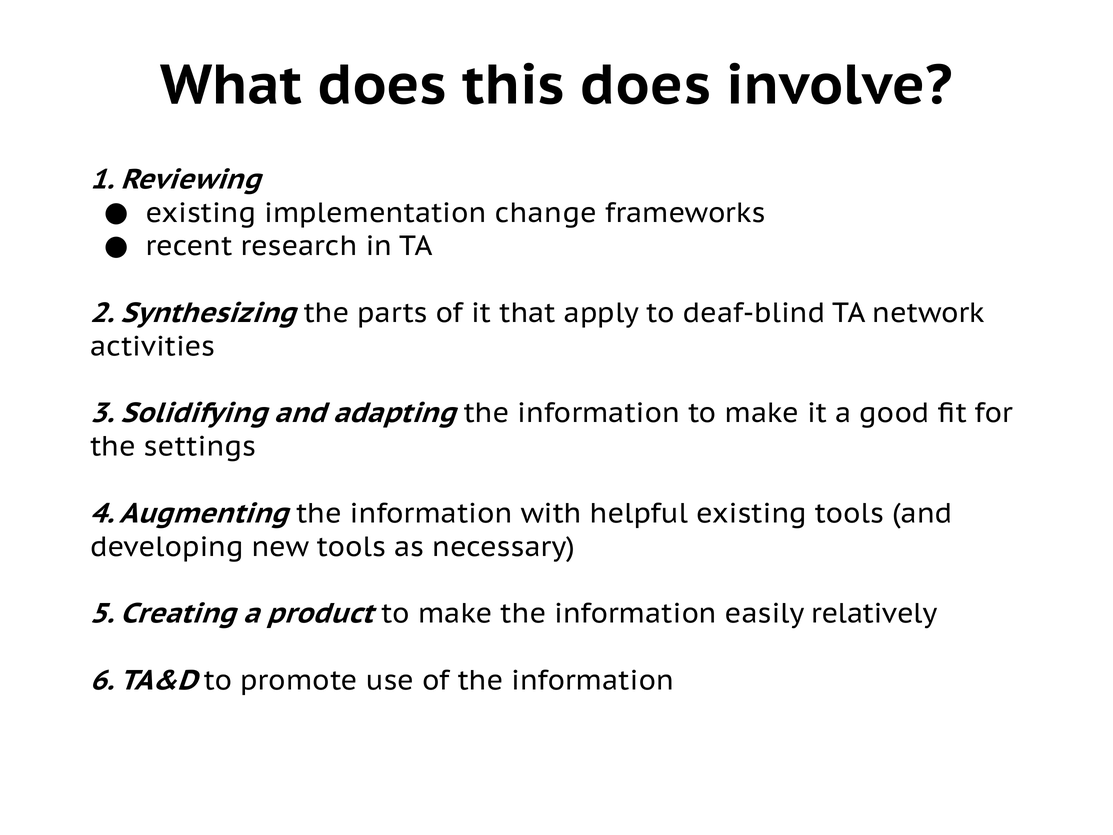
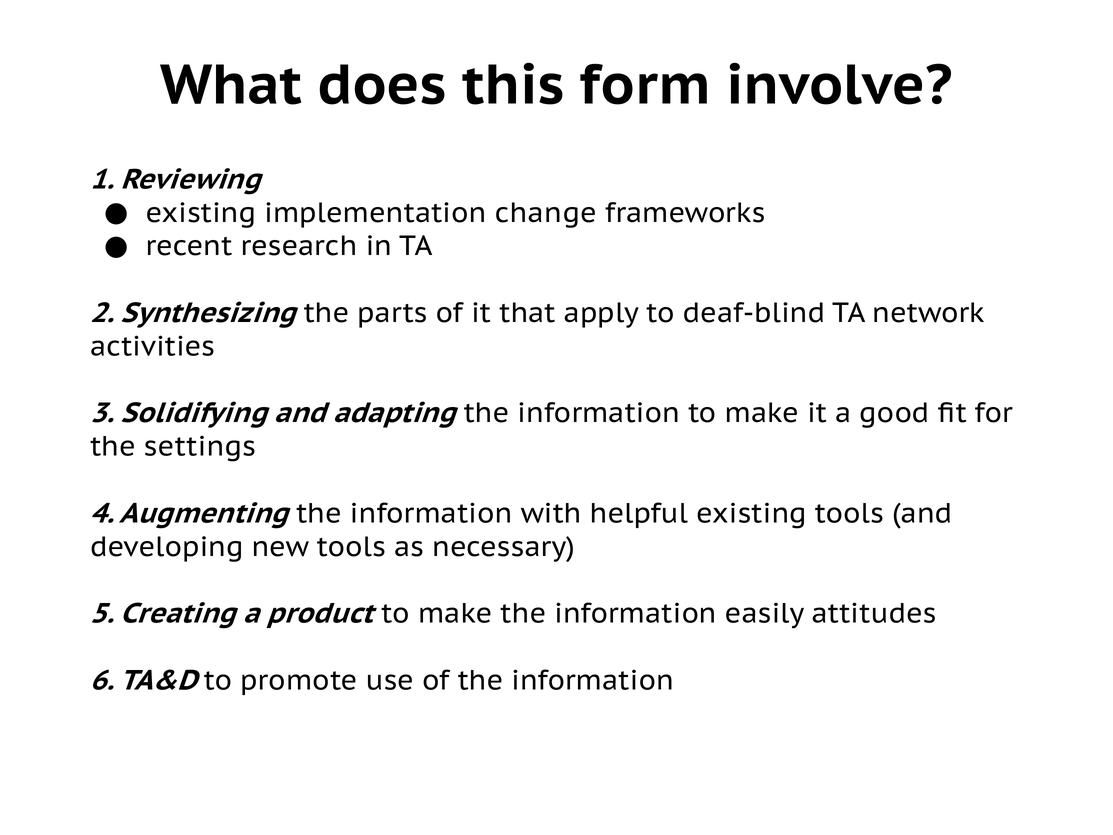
this does: does -> form (646, 86)
relatively: relatively -> attitudes (874, 613)
